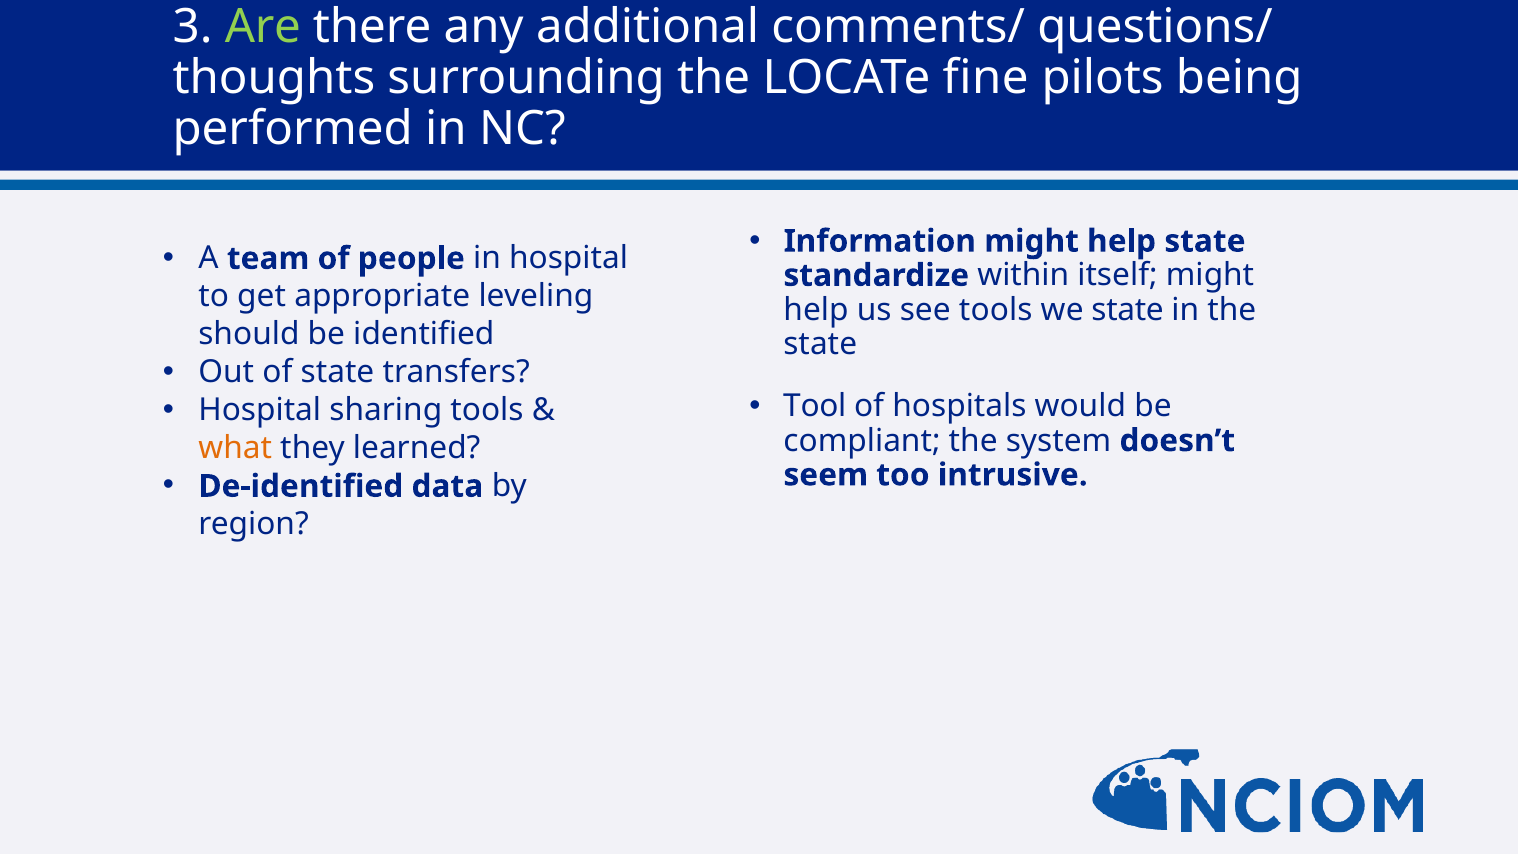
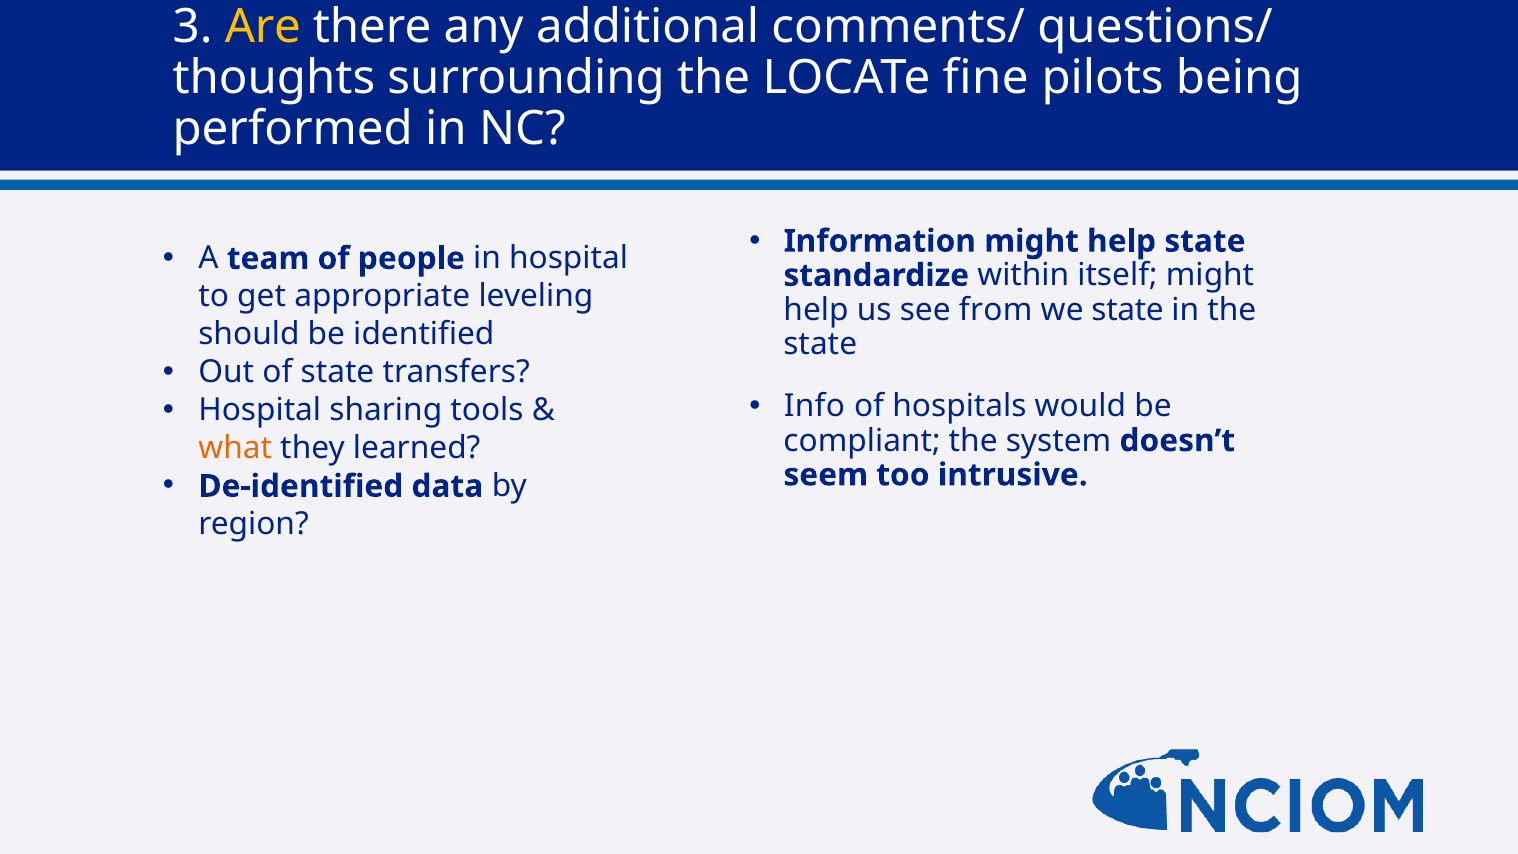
Are colour: light green -> yellow (263, 27)
see tools: tools -> from (996, 310)
Tool: Tool -> Info (814, 406)
